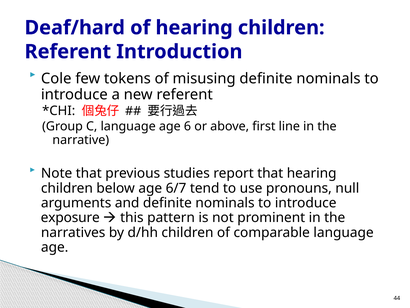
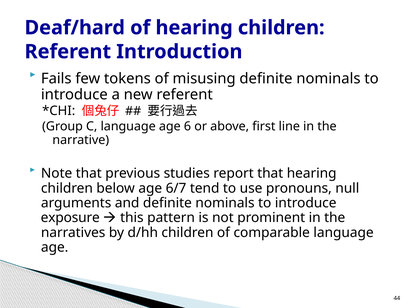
Cole: Cole -> Fails (56, 78)
